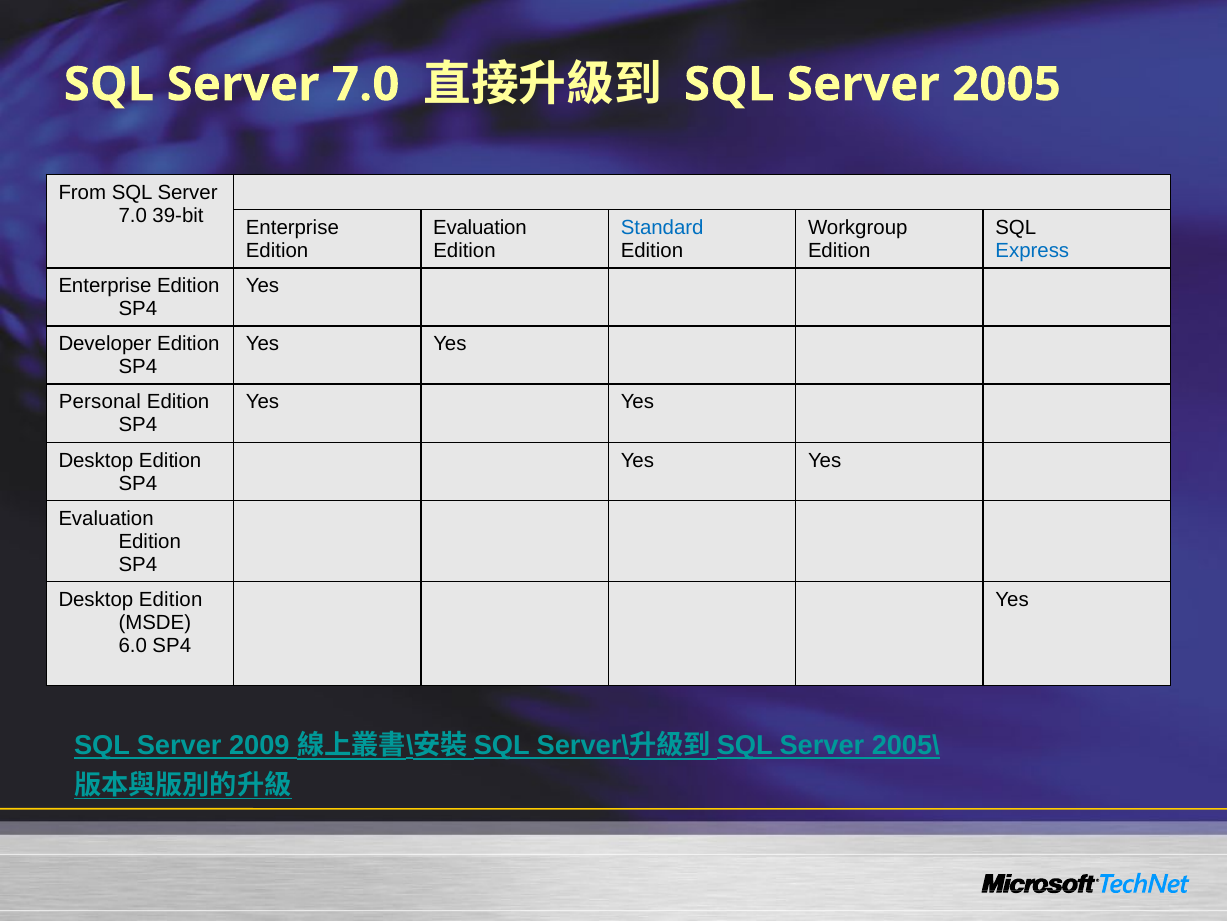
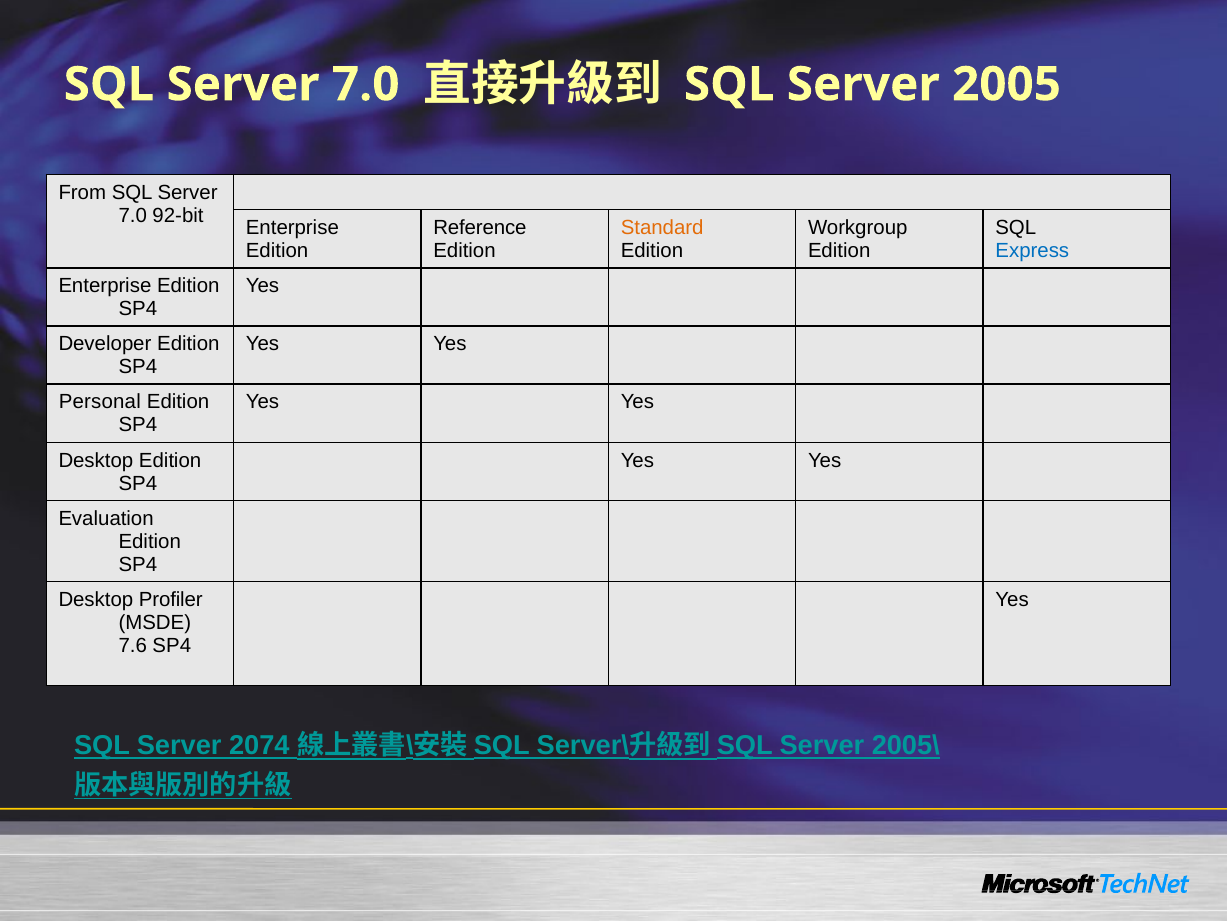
39-bit: 39-bit -> 92-bit (178, 215)
Evaluation: Evaluation -> Reference (480, 228)
Standard colour: blue -> orange (662, 228)
Edition: Edition -> Profiler (171, 599)
6.0: 6.0 -> 7.6 (133, 645)
2009: 2009 -> 2074 (259, 745)
